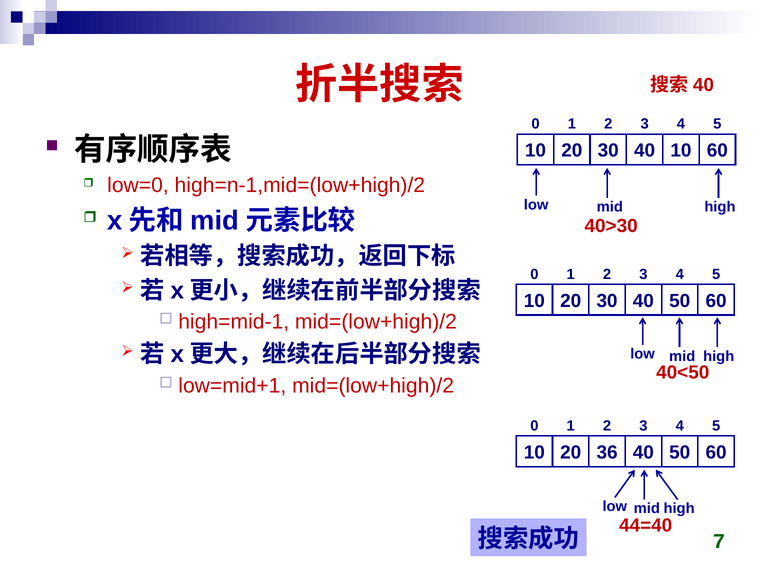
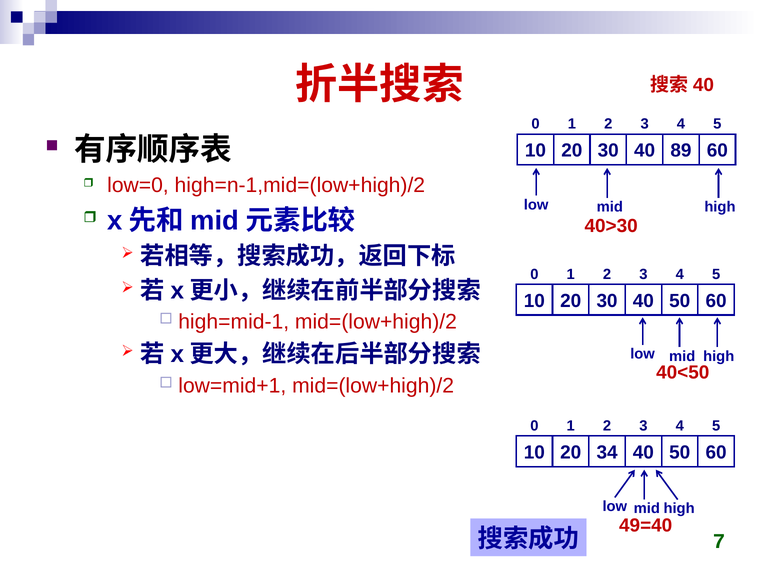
40 10: 10 -> 89 (681, 151)
36: 36 -> 34 (607, 453)
44=40: 44=40 -> 49=40 (646, 526)
